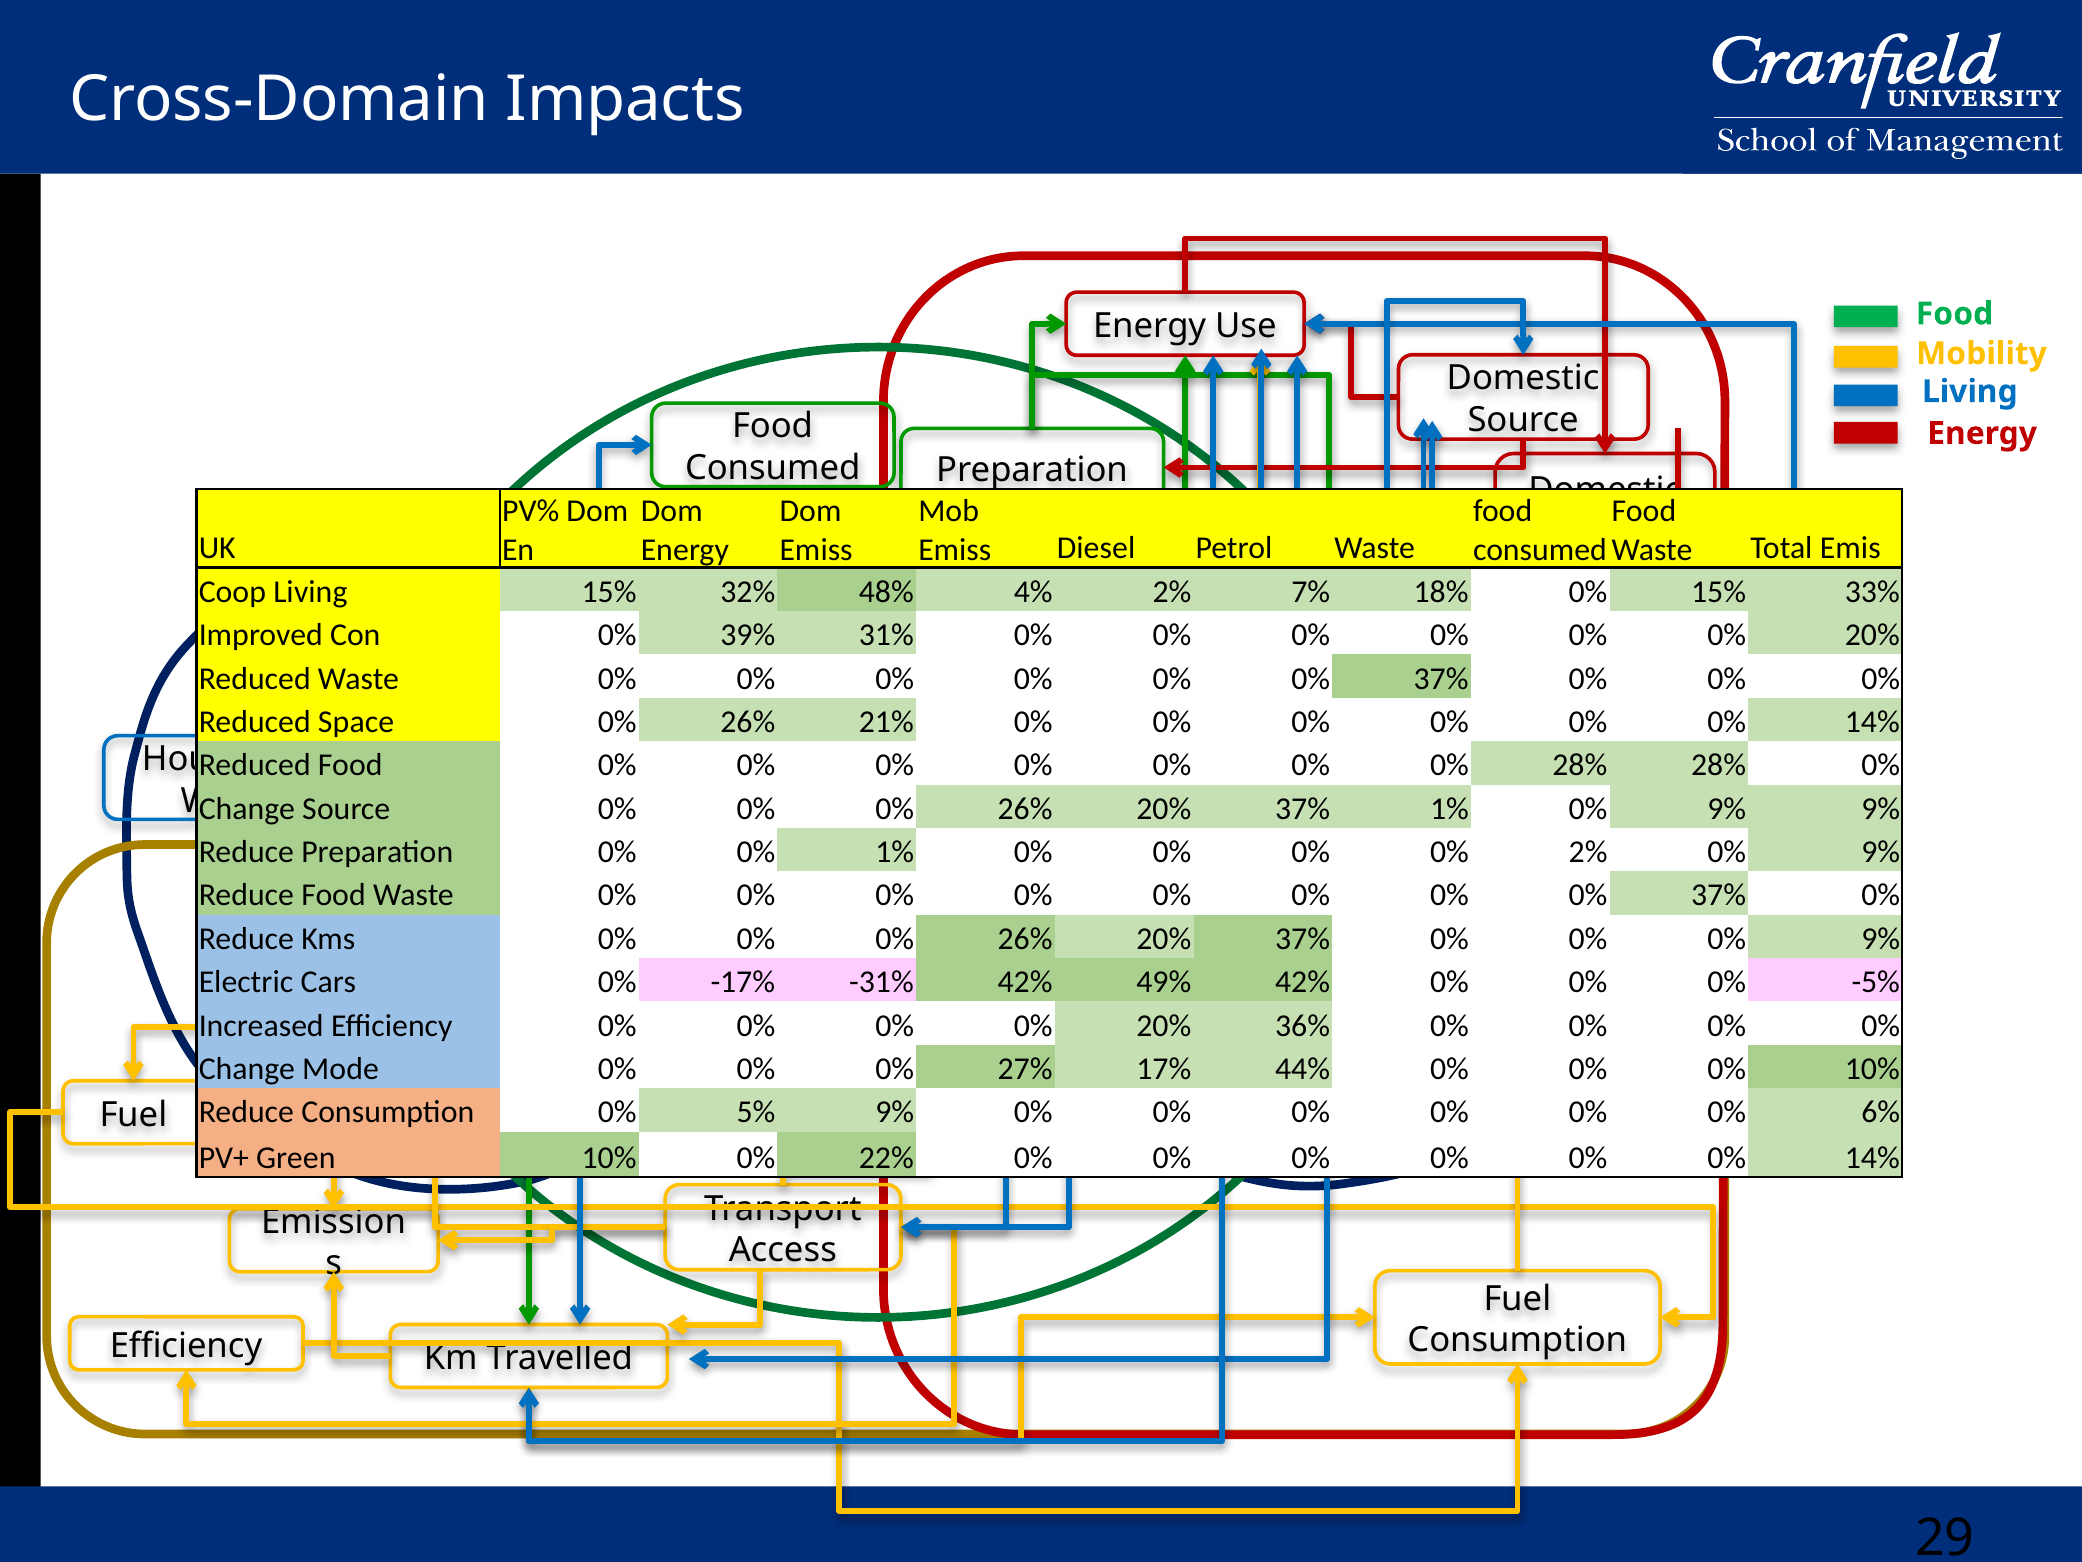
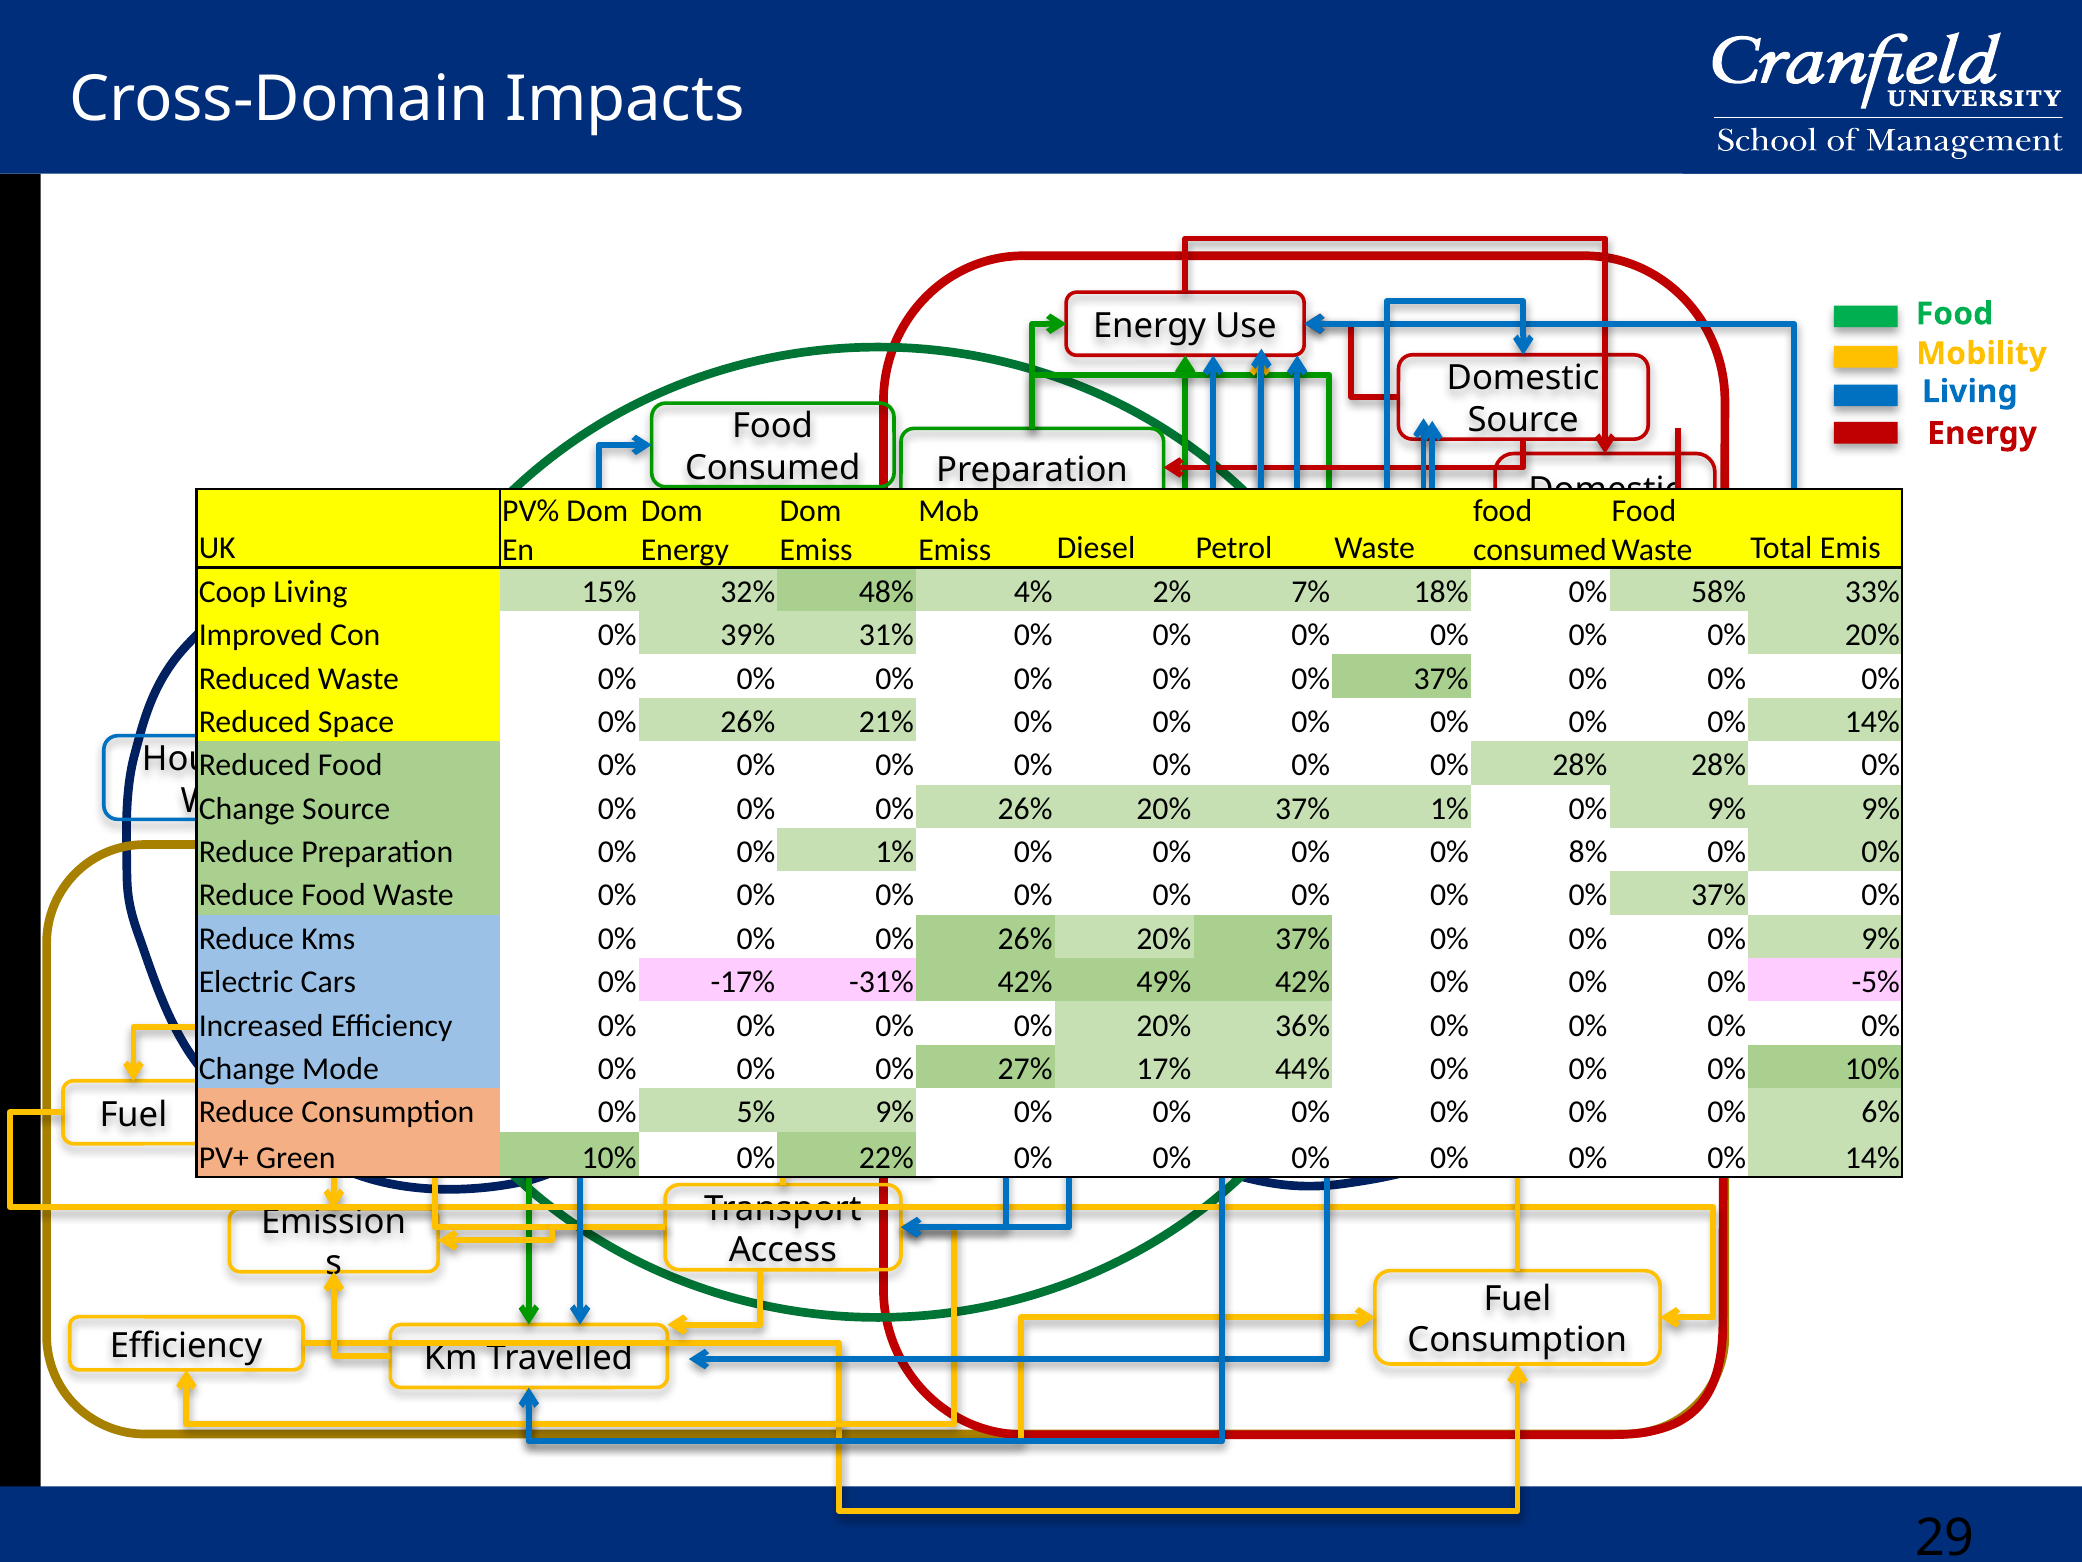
0% 15%: 15% -> 58% (1719, 592)
0% 2%: 2% -> 8% (1588, 852)
9%: 9% -> 0% (1881, 852)
